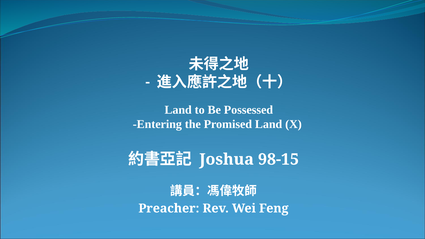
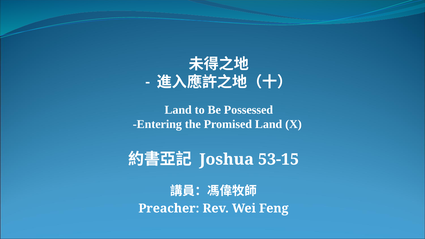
98-15: 98-15 -> 53-15 (278, 159)
